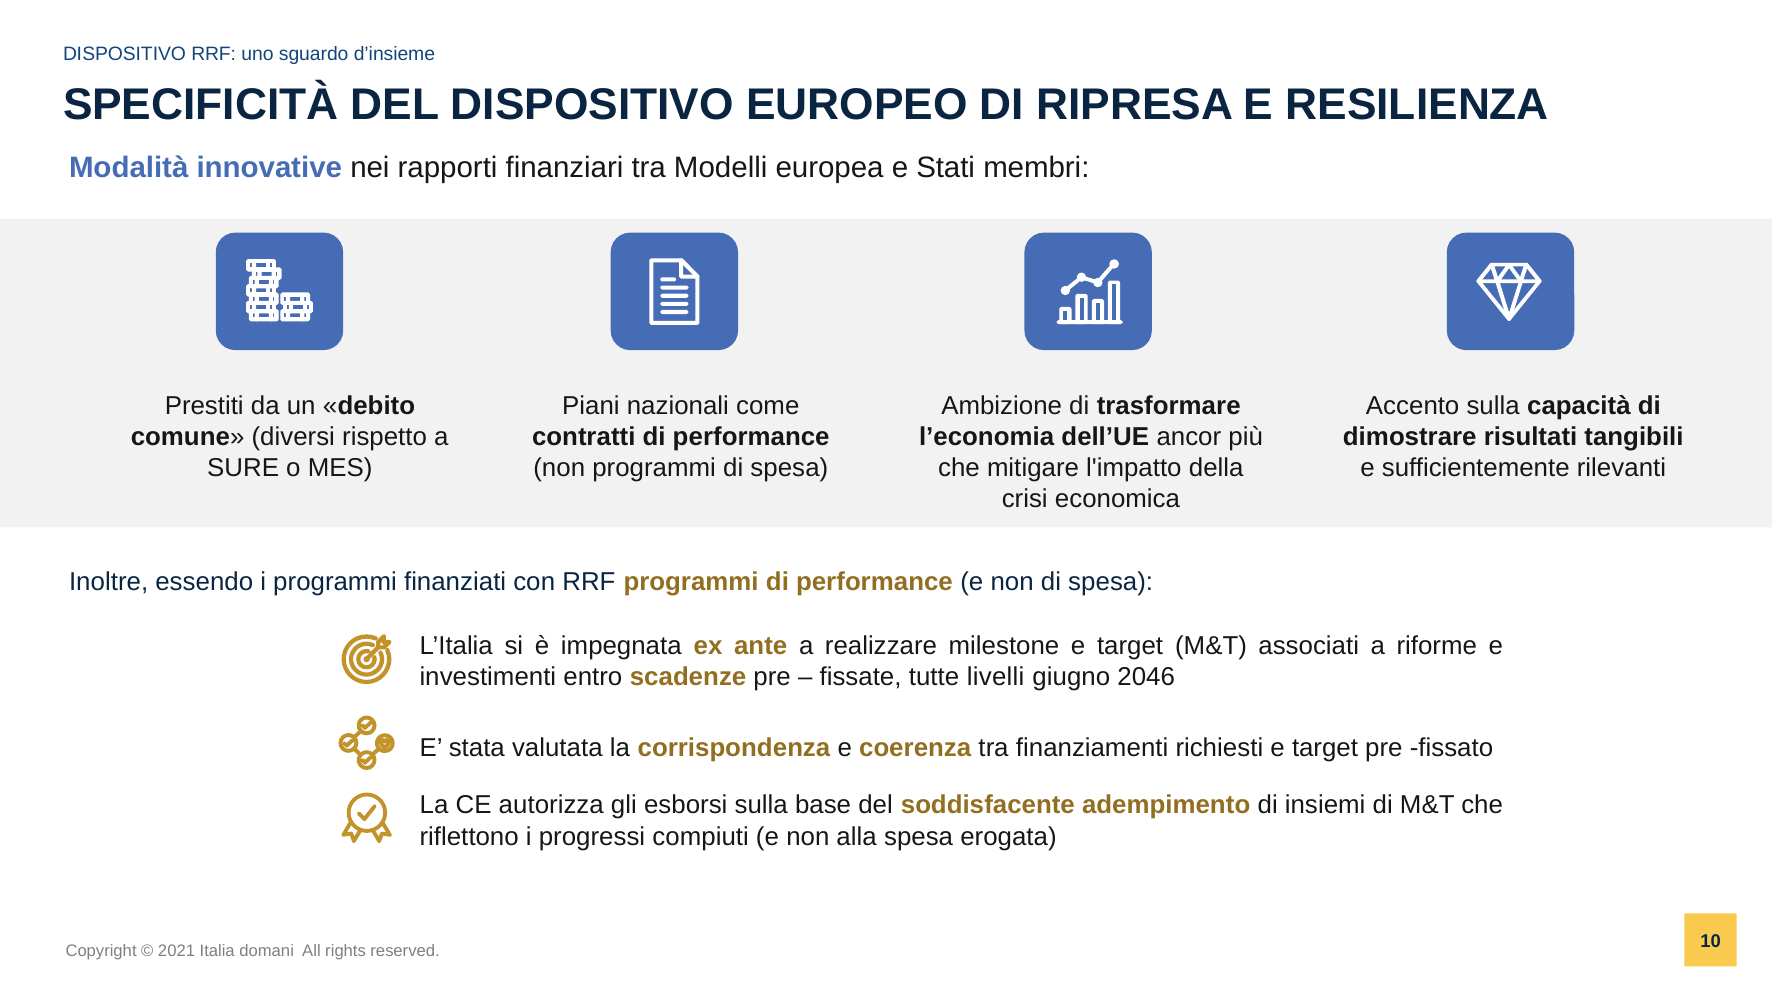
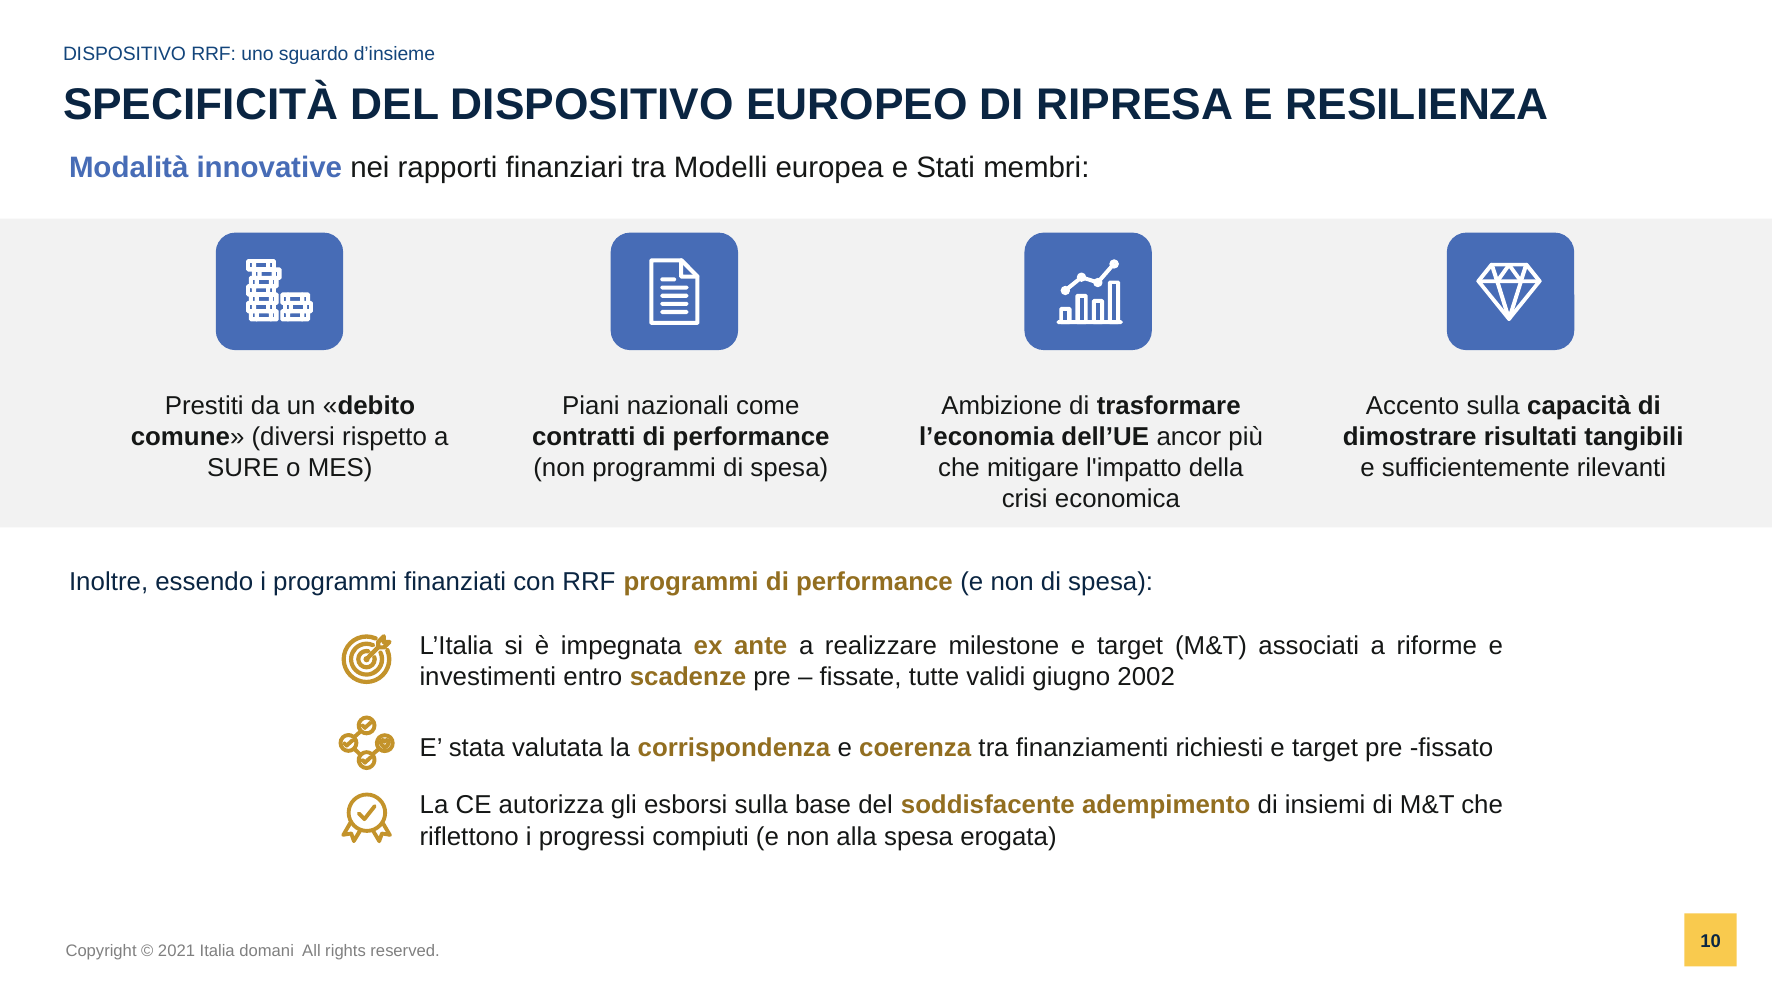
livelli: livelli -> validi (996, 677)
2046: 2046 -> 2002 (1146, 677)
